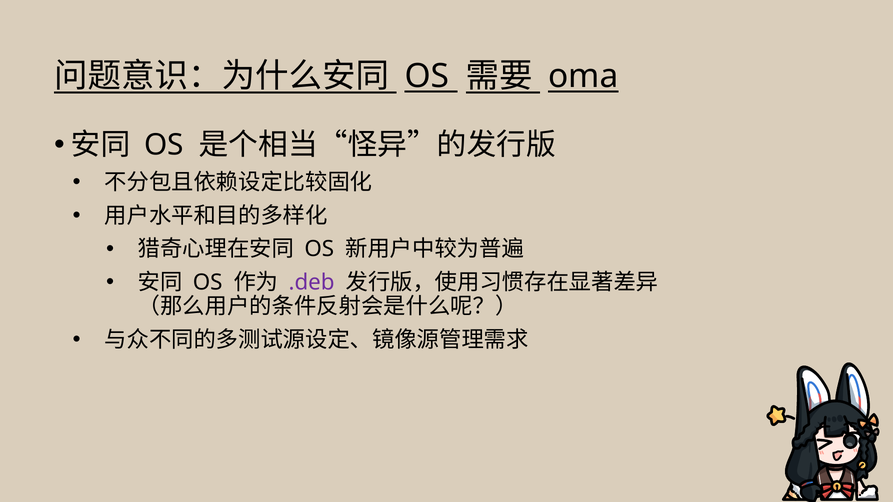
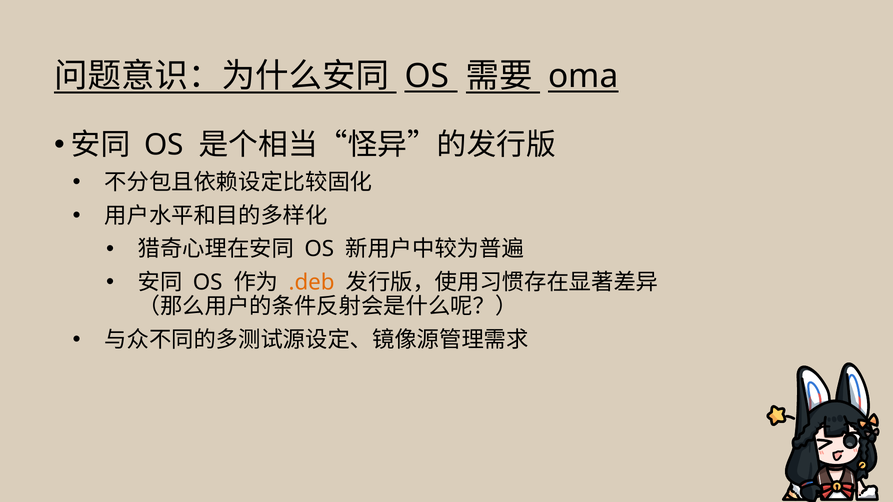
.deb colour: purple -> orange (312, 283)
